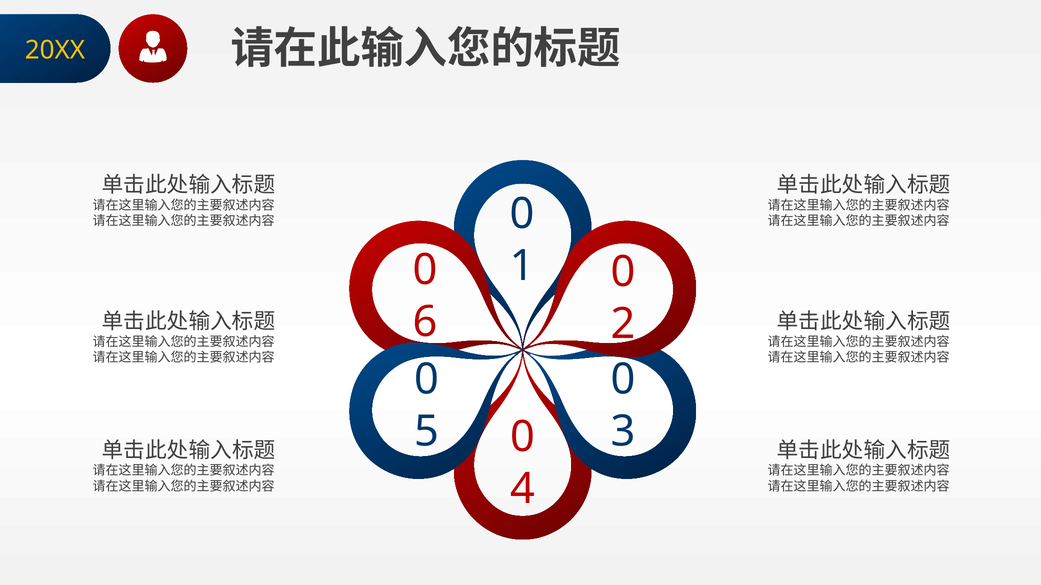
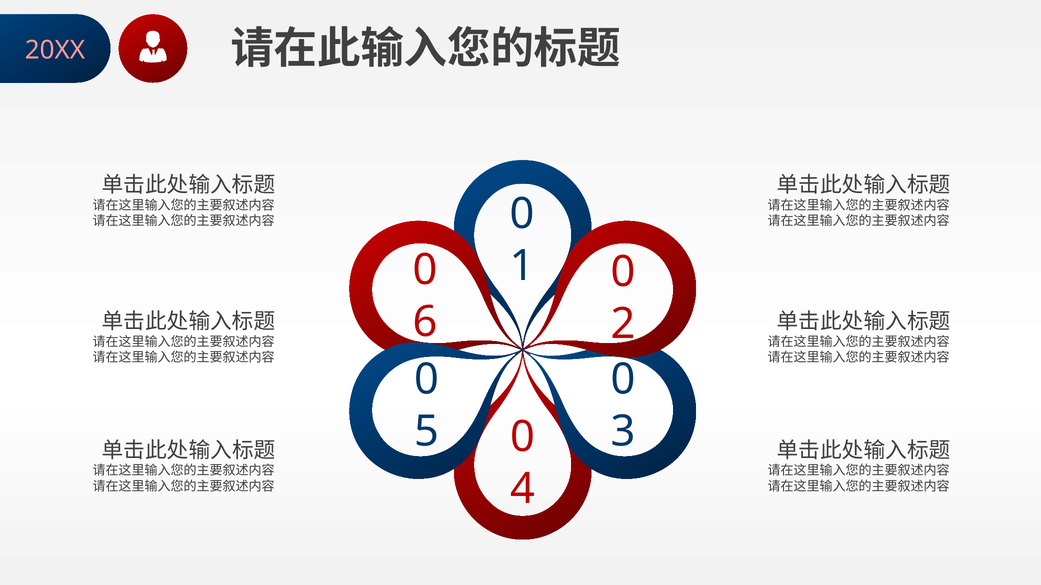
20XX colour: yellow -> pink (55, 50)
